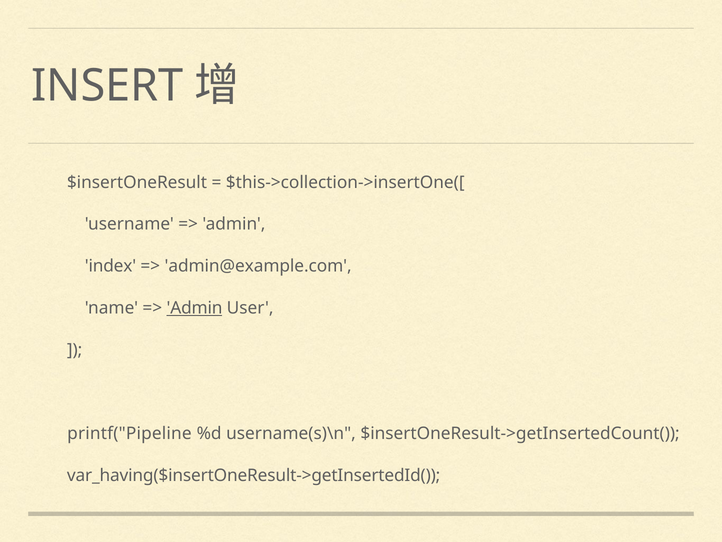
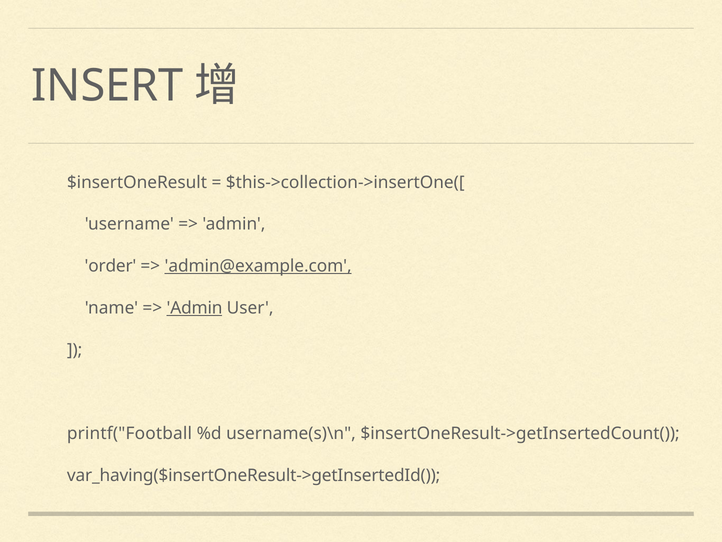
index: index -> order (110, 266)
admin@example.com underline: none -> present (258, 266)
printf("Pipeline: printf("Pipeline -> printf("Football (129, 433)
